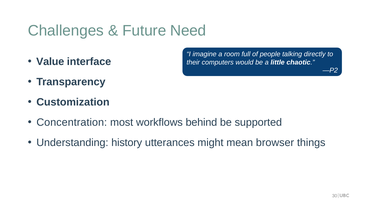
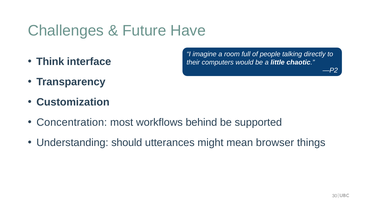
Need: Need -> Have (188, 31)
Value: Value -> Think (50, 62)
history: history -> should (127, 143)
